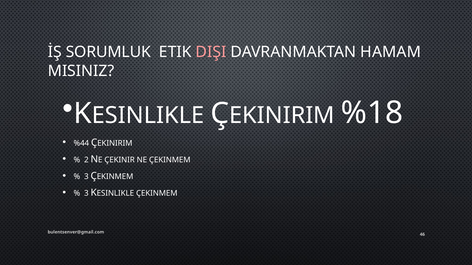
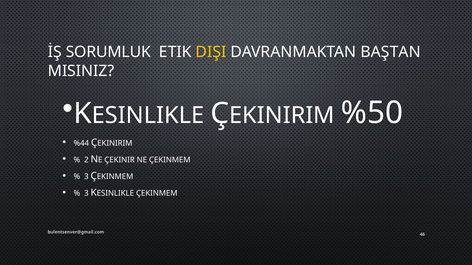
DIŞI colour: pink -> yellow (211, 52)
HAMAM: HAMAM -> BAŞTAN (391, 52)
%18: %18 -> %50 (372, 113)
